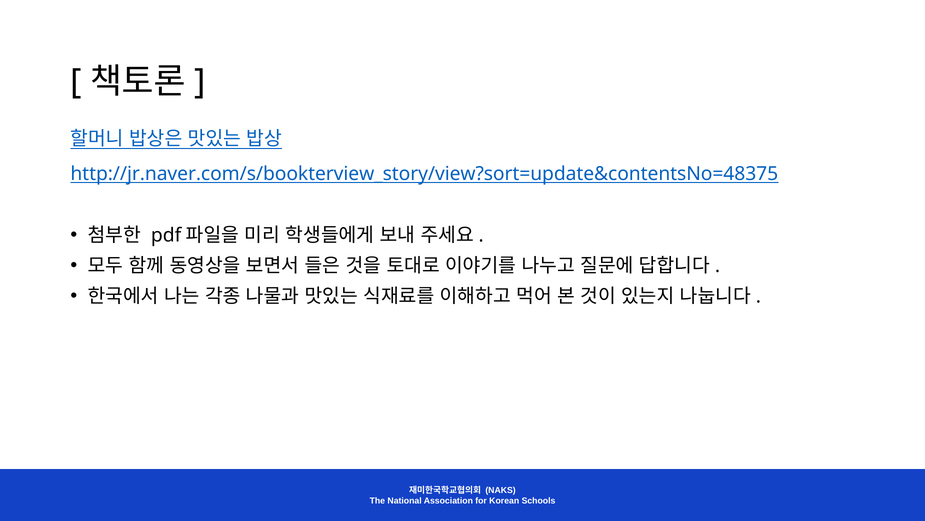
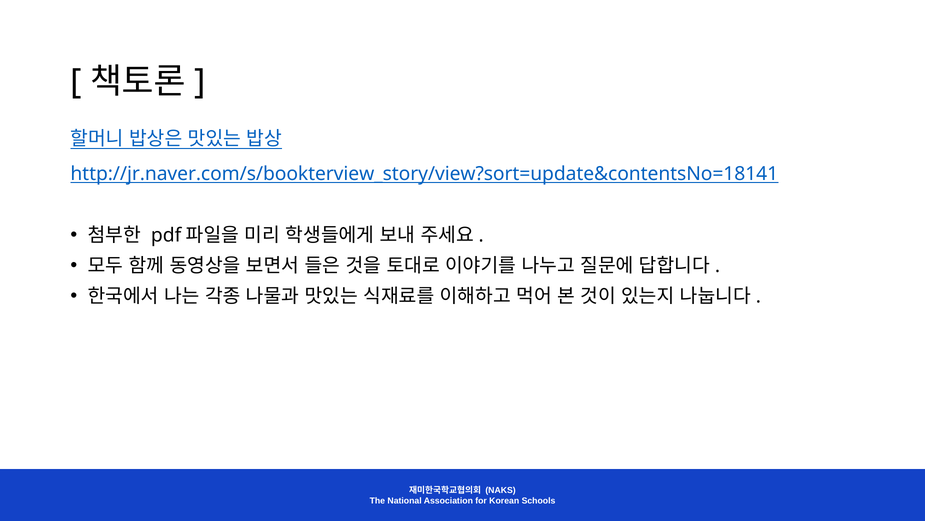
http://jr.naver.com/s/bookterview_story/view?sort=update&contentsNo=48375: http://jr.naver.com/s/bookterview_story/view?sort=update&contentsNo=48375 -> http://jr.naver.com/s/bookterview_story/view?sort=update&contentsNo=18141 (424, 173)
